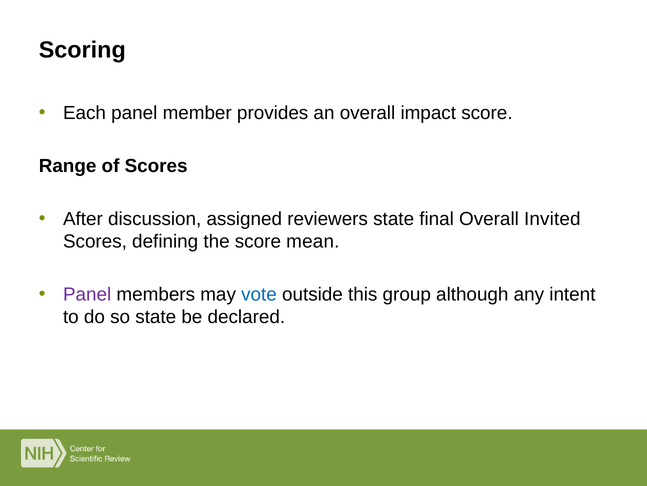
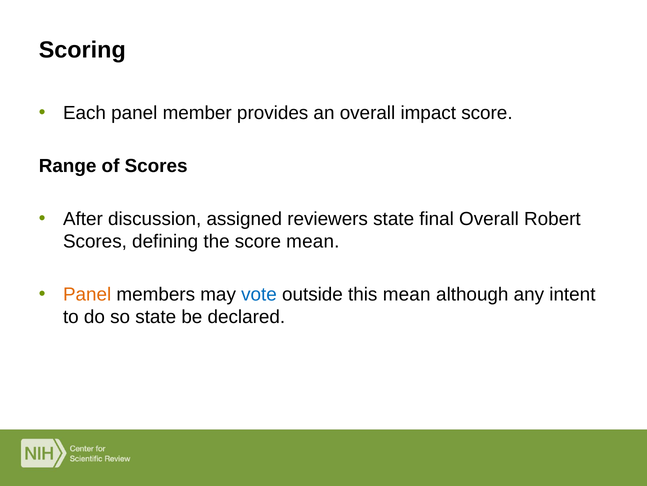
Invited: Invited -> Robert (552, 219)
Panel colour: purple -> orange (87, 294)
this group: group -> mean (407, 294)
